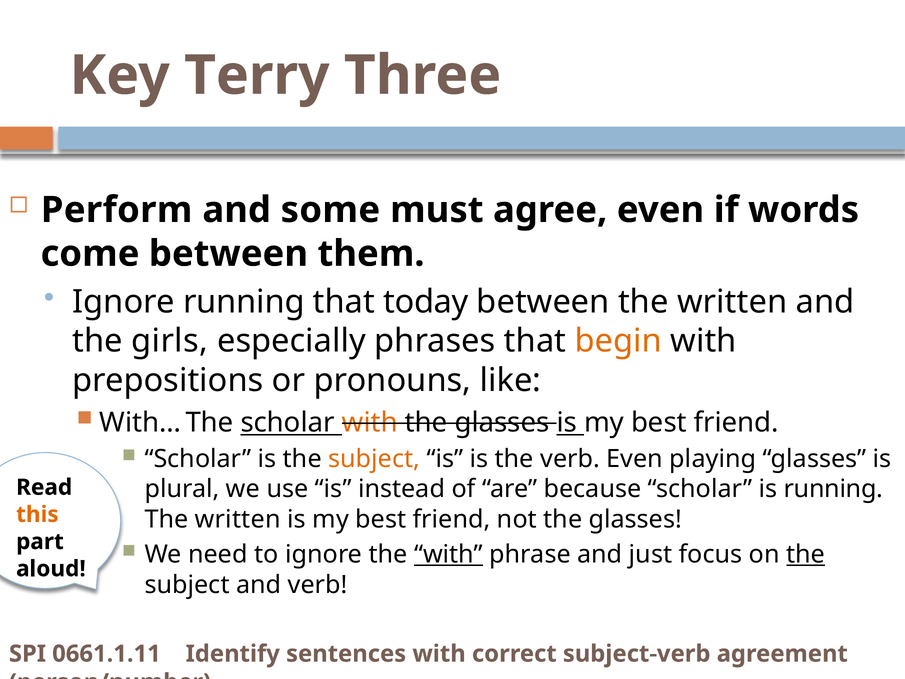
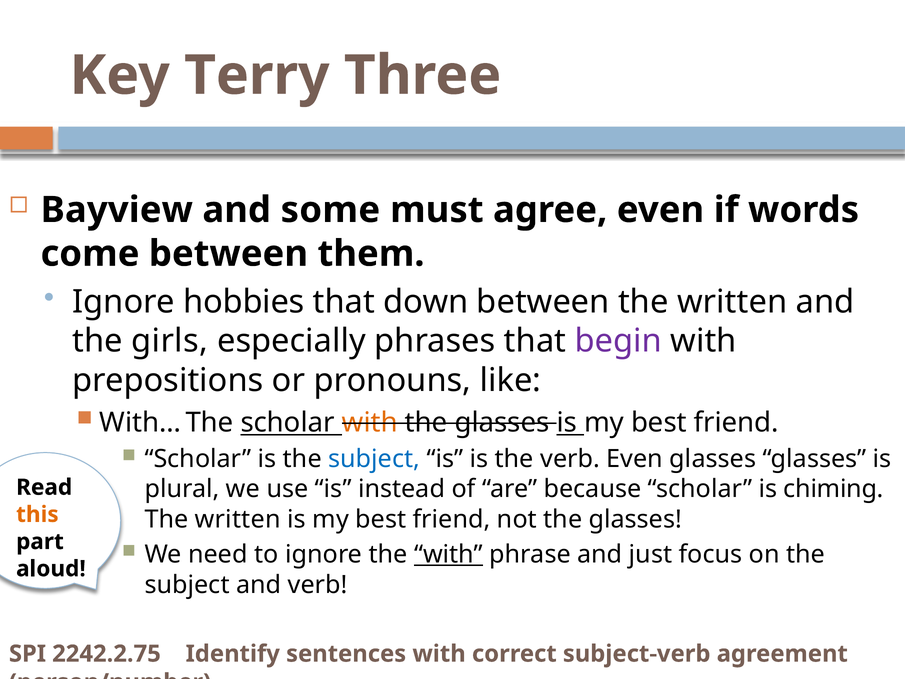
Perform: Perform -> Bayview (117, 210)
Ignore running: running -> hobbies (244, 302)
today: today -> down (426, 302)
begin colour: orange -> purple (618, 341)
subject colour: orange -> blue (374, 459)
Even playing: playing -> glasses (713, 459)
is running: running -> chiming (833, 489)
the underline: present -> none (806, 554)
0661.1.11: 0661.1.11 -> 2242.2.75 (106, 654)
